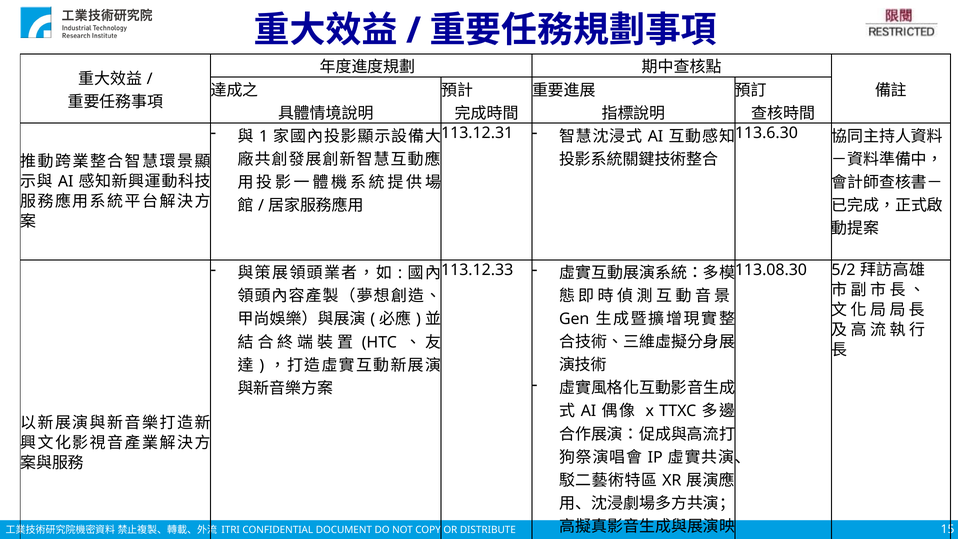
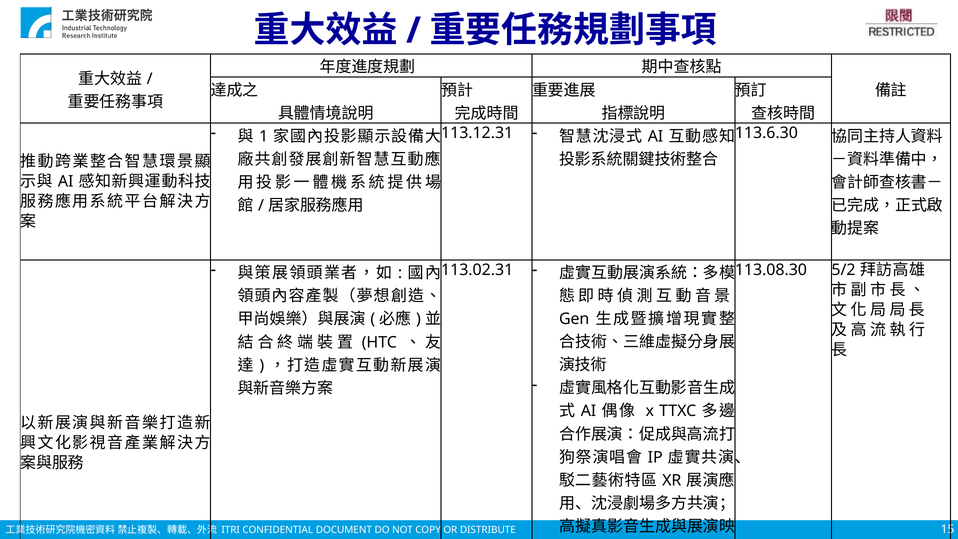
113.12.33: 113.12.33 -> 113.02.31 (477, 270)
